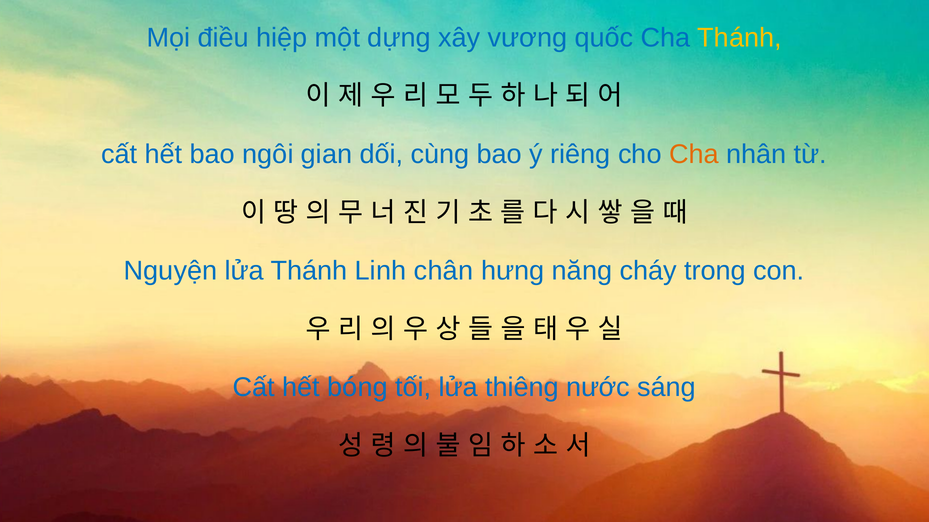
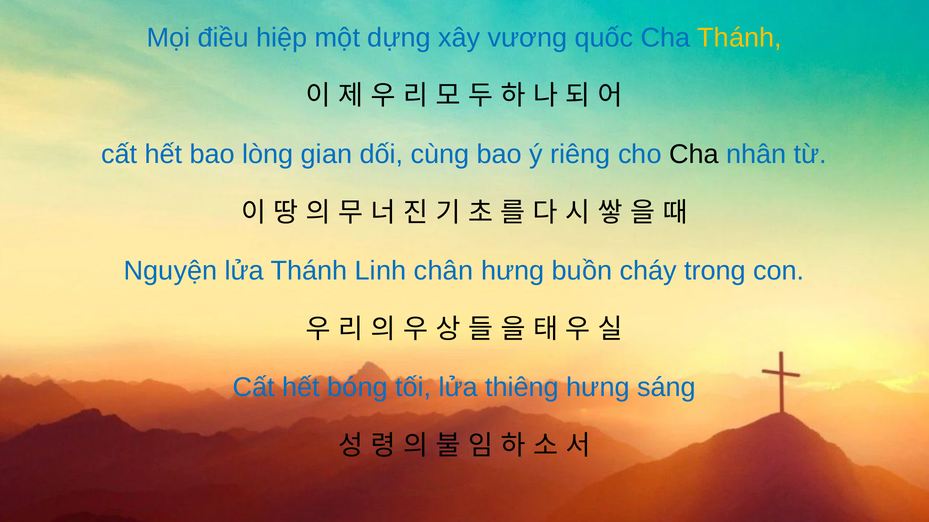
ngôi: ngôi -> lòng (268, 154)
Cha colour: orange -> black (694, 154)
năng: năng -> buồn (582, 271)
thiêng nước: nước -> hưng (598, 388)
